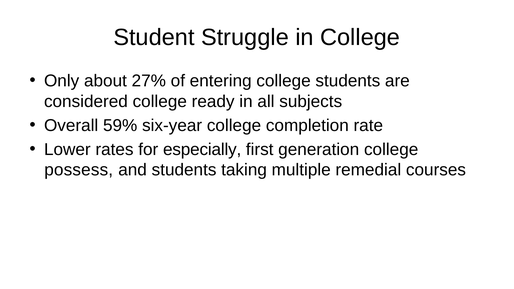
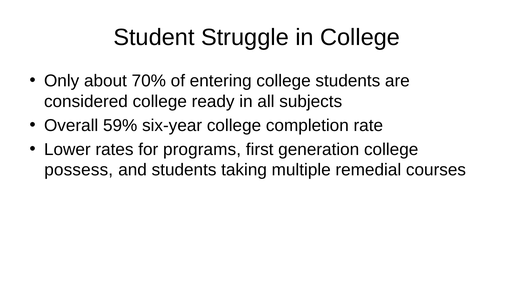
27%: 27% -> 70% (149, 81)
especially: especially -> programs (202, 149)
